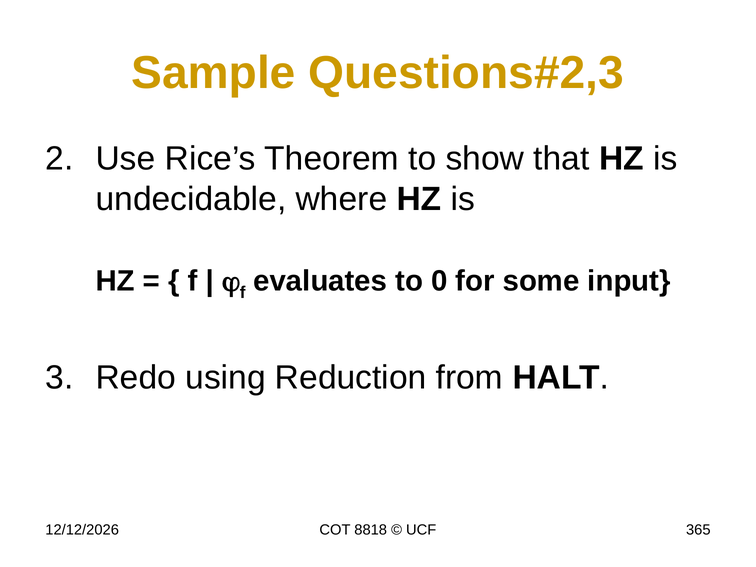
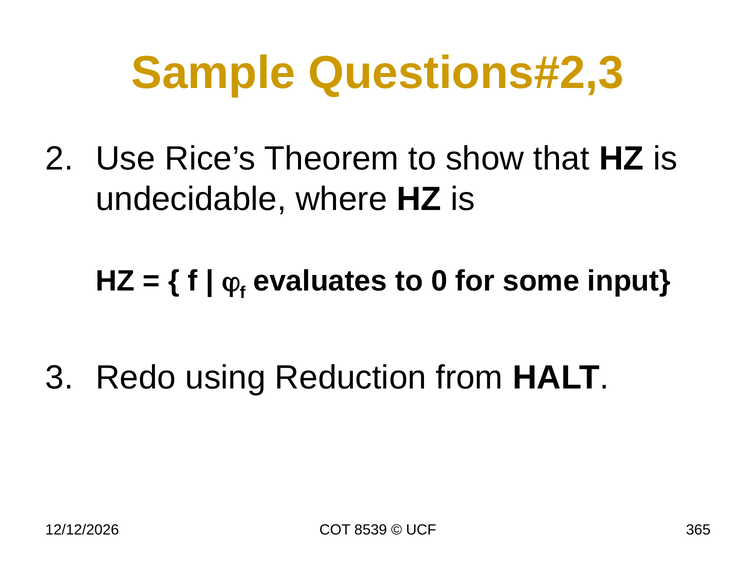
8818: 8818 -> 8539 (371, 530)
